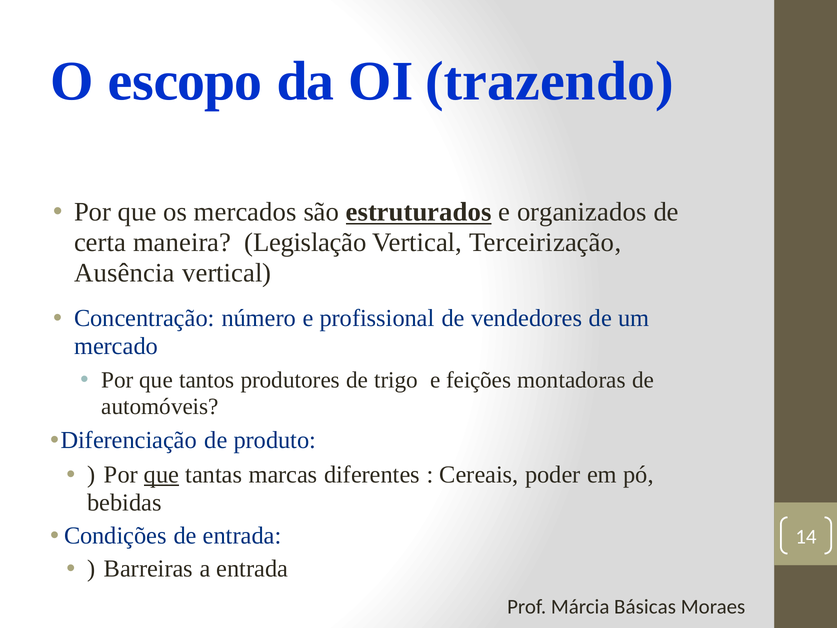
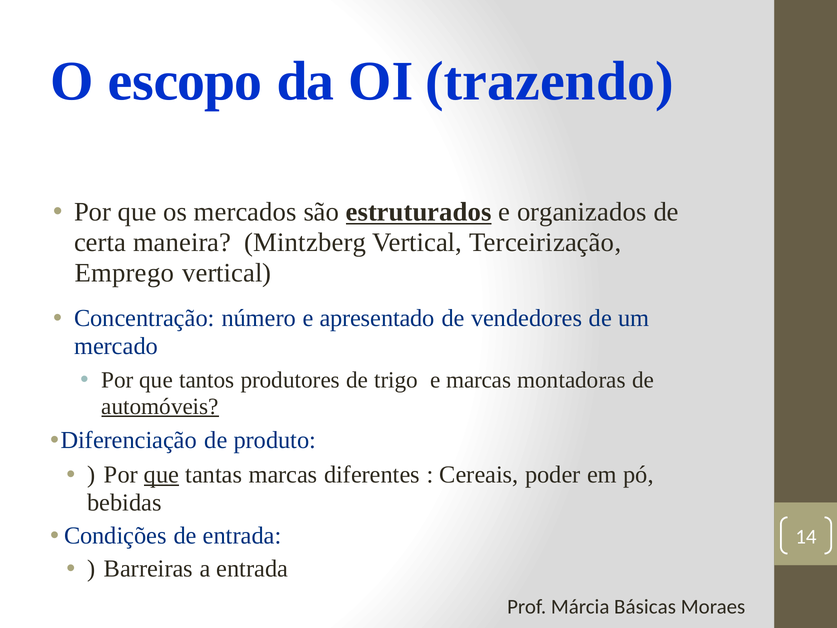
Legislação: Legislação -> Mintzberg (305, 242)
Ausência: Ausência -> Emprego (124, 273)
profissional: profissional -> apresentado (377, 318)
e feições: feições -> marcas (479, 380)
automóveis underline: none -> present (160, 406)
